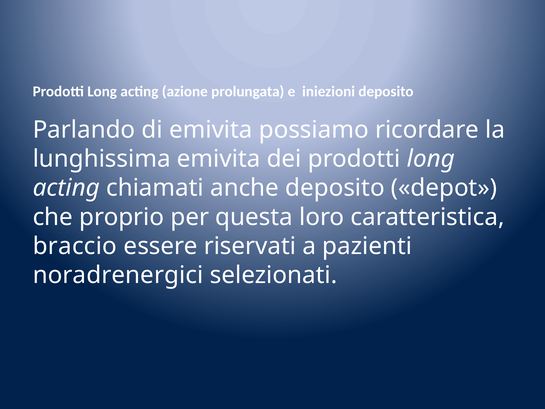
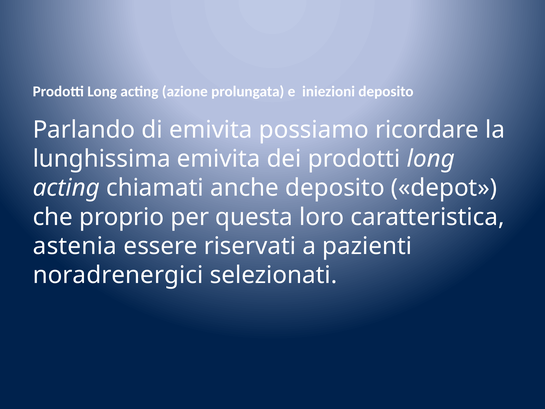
braccio: braccio -> astenia (75, 246)
